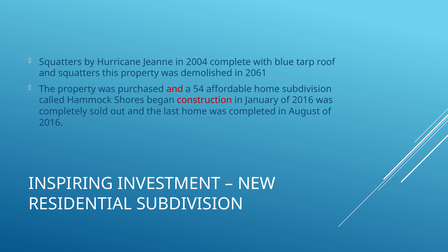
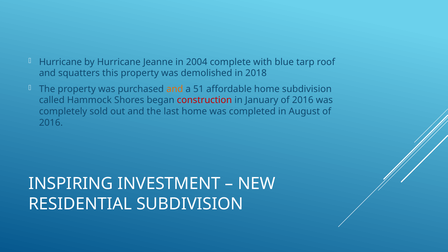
Squatters: Squatters -> Hurricane (60, 62)
2061: 2061 -> 2018 (256, 73)
and colour: red -> orange (175, 89)
54: 54 -> 51 (199, 89)
